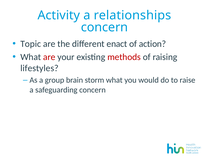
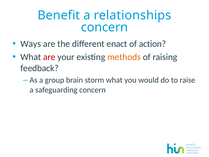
Activity: Activity -> Benefit (59, 15)
Topic: Topic -> Ways (31, 44)
methods colour: red -> orange (124, 57)
lifestyles: lifestyles -> feedback (40, 68)
